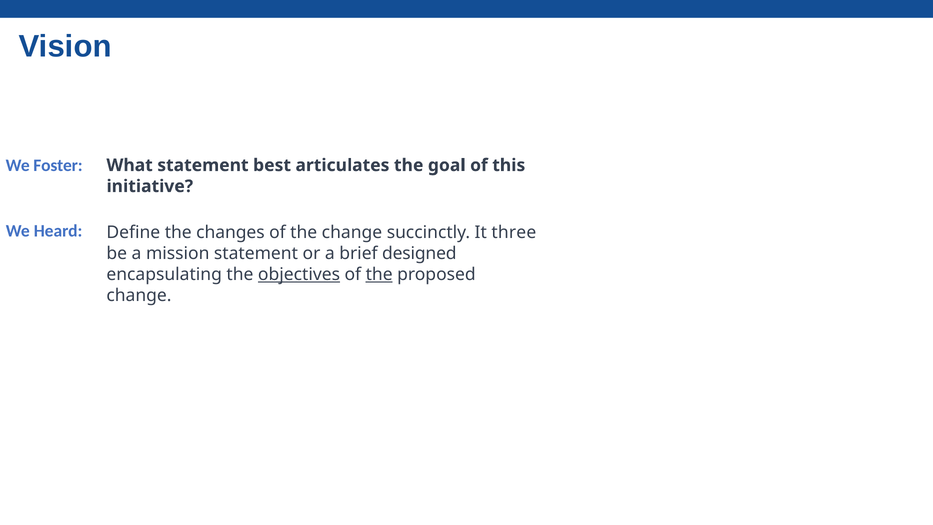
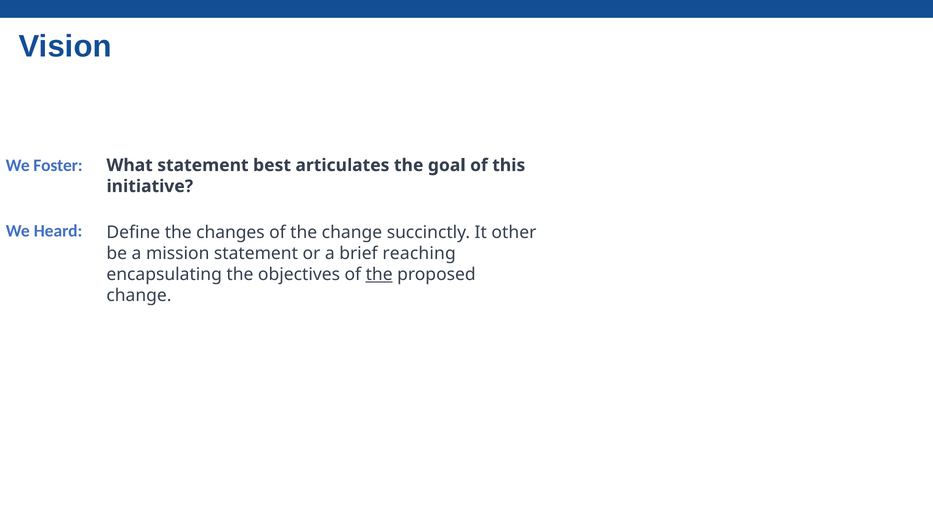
three: three -> other (514, 233)
designed: designed -> reaching (419, 254)
objectives underline: present -> none (299, 275)
